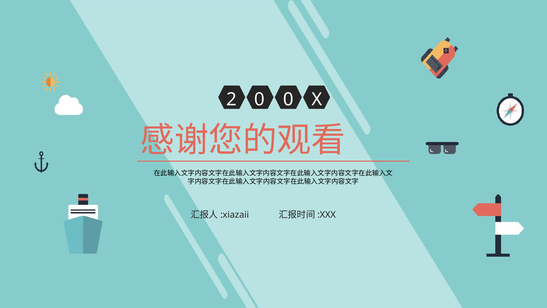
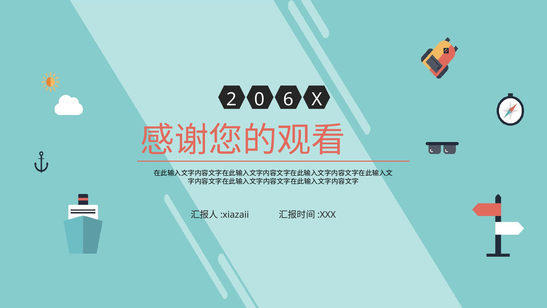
0 0: 0 -> 6 (288, 99)
